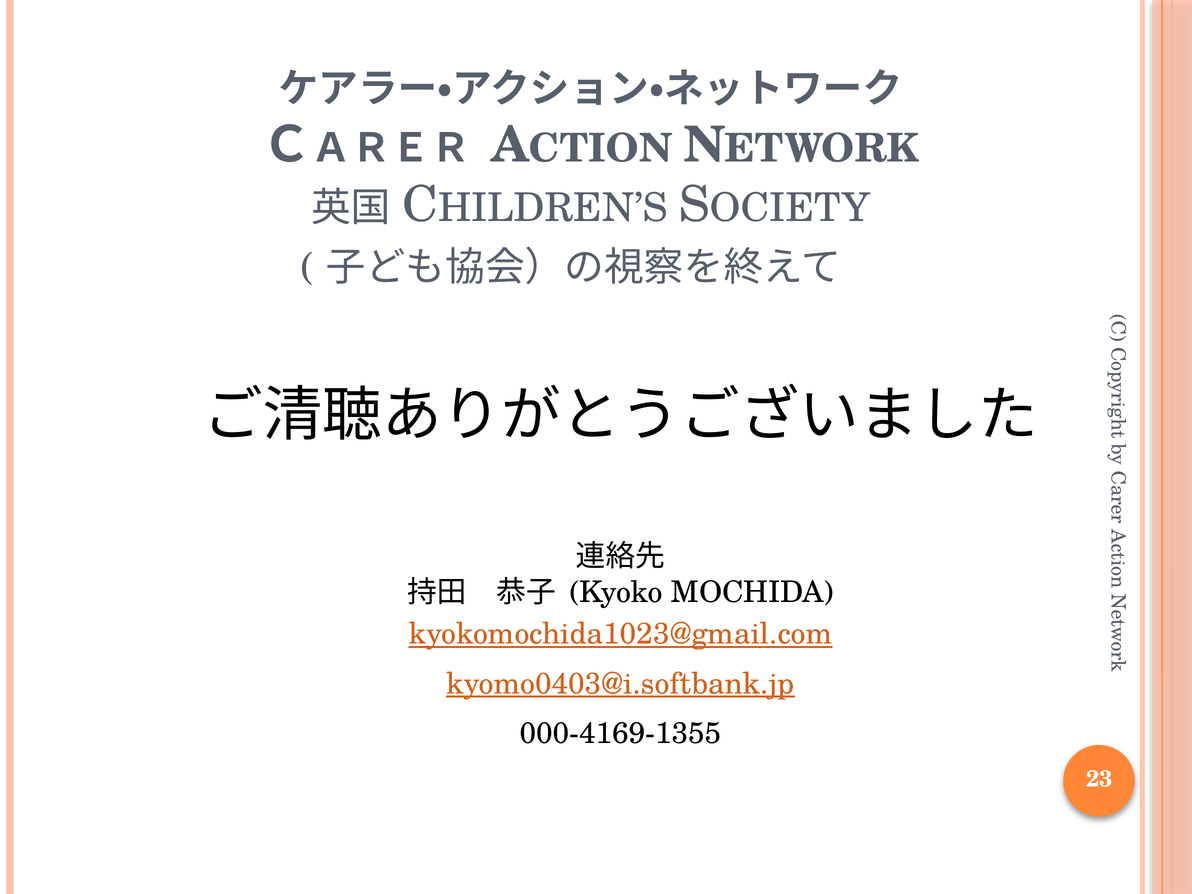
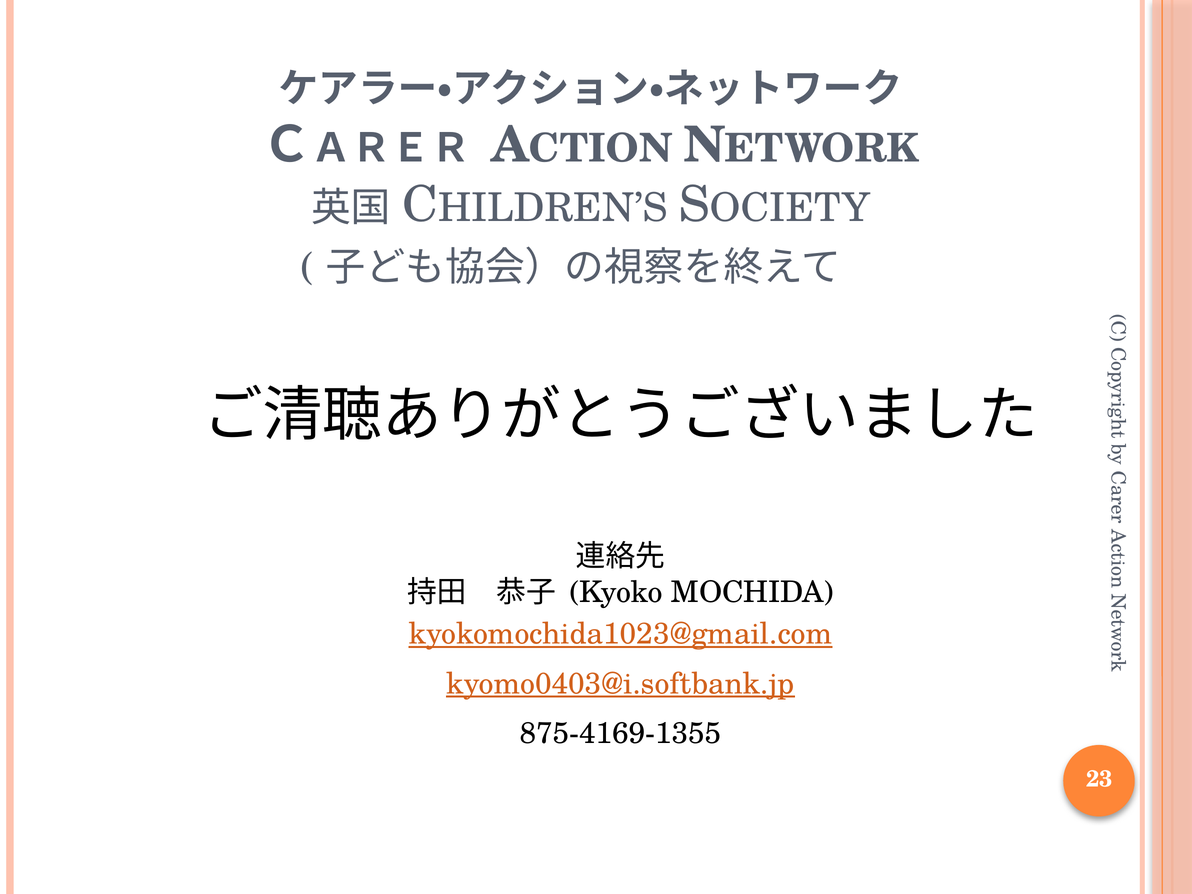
000-4169-1355: 000-4169-1355 -> 875-4169-1355 (620, 733)
